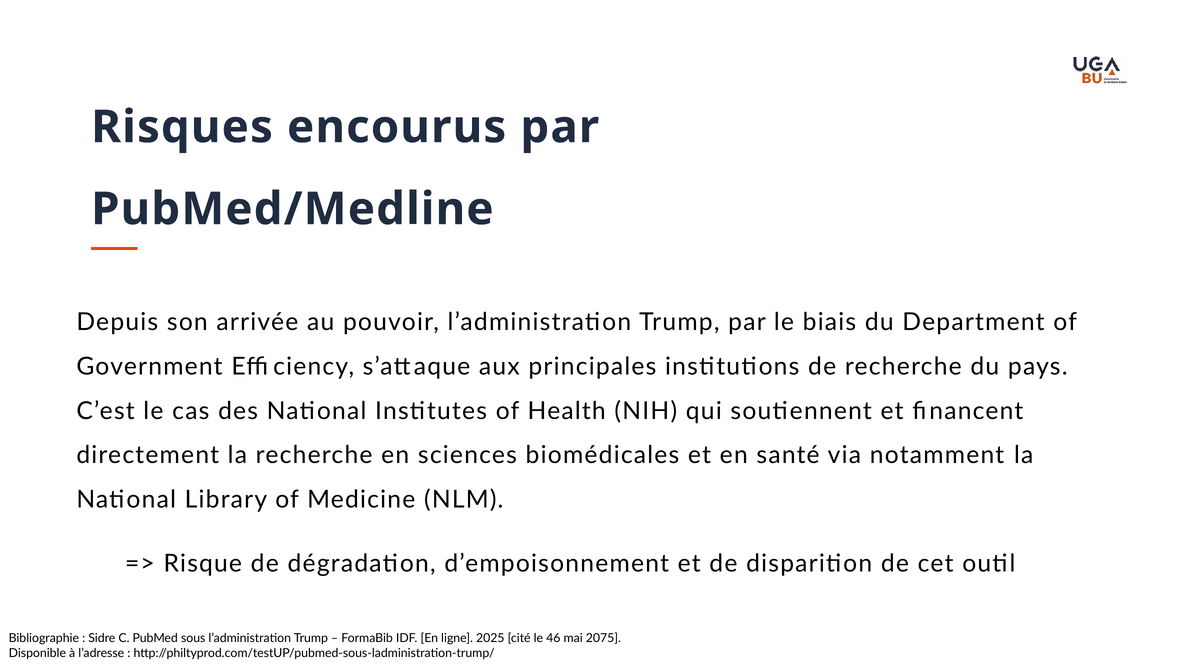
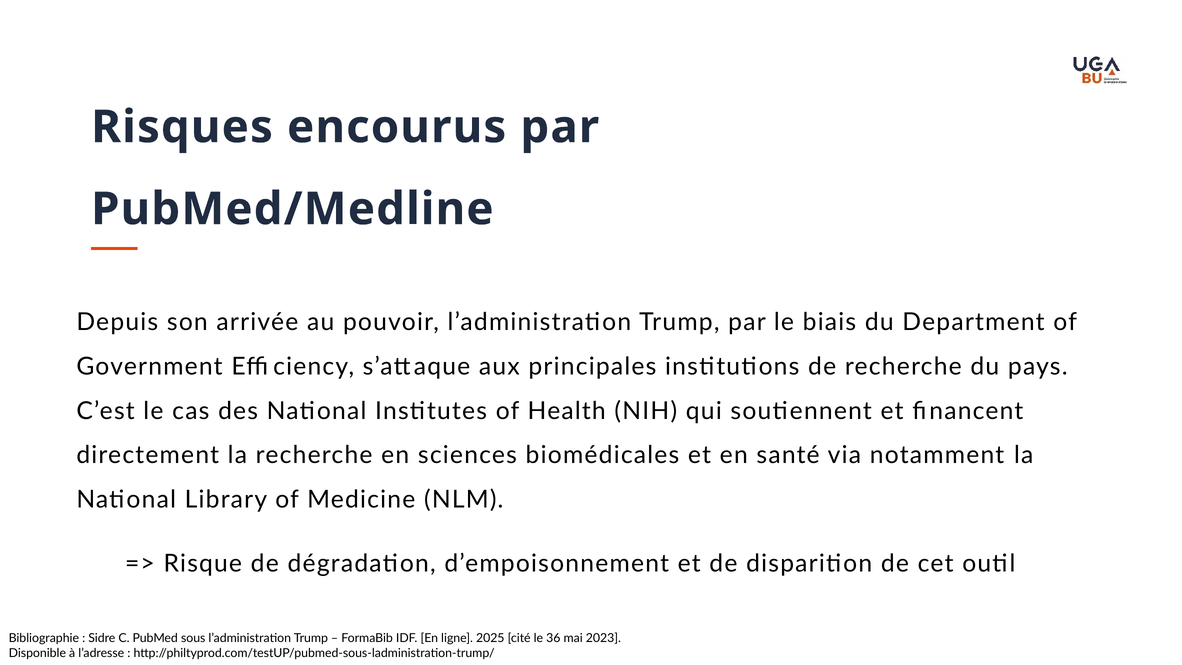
46: 46 -> 36 (553, 638)
2075: 2075 -> 2023 (603, 638)
